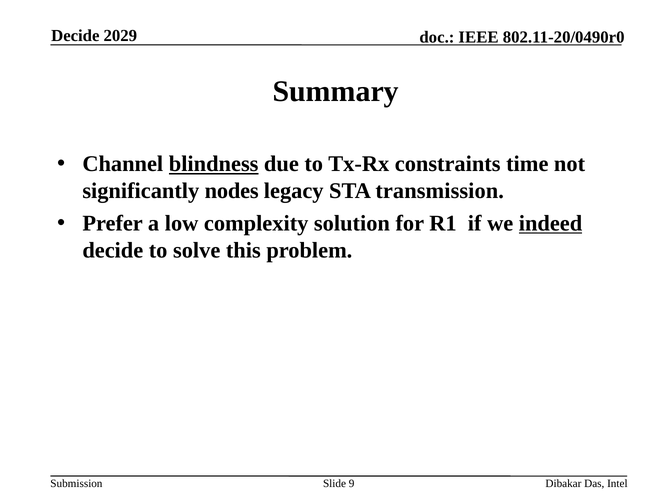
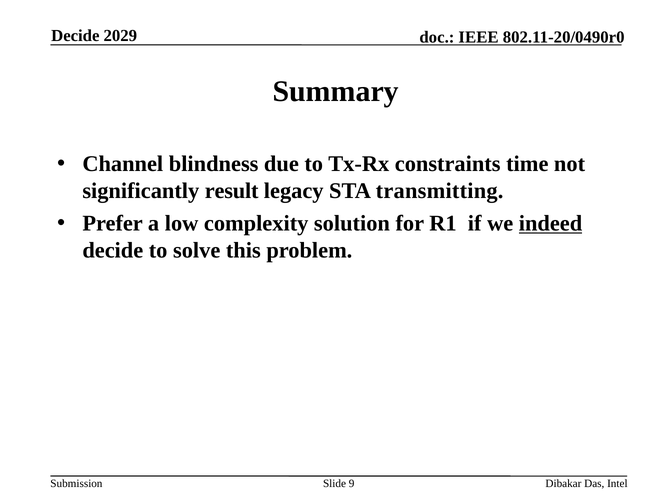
blindness underline: present -> none (214, 164)
nodes: nodes -> result (232, 191)
transmission: transmission -> transmitting (440, 191)
